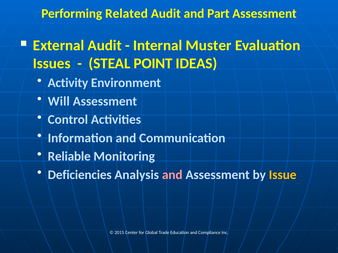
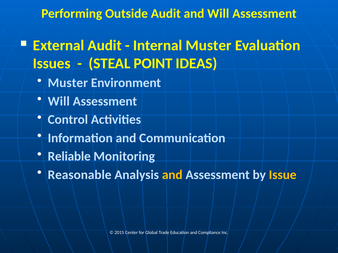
Related: Related -> Outside (127, 14)
and Part: Part -> Will (218, 14)
Activity: Activity -> Muster (68, 83)
Deficiencies: Deficiencies -> Reasonable (80, 175)
and colour: pink -> yellow (172, 175)
